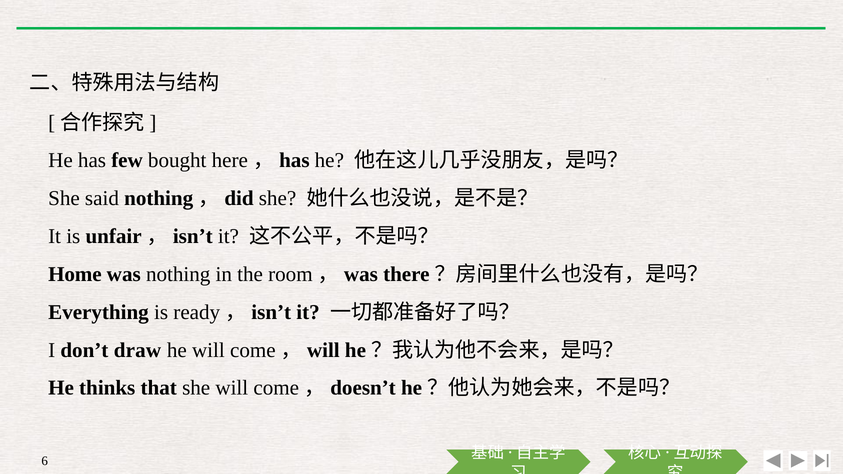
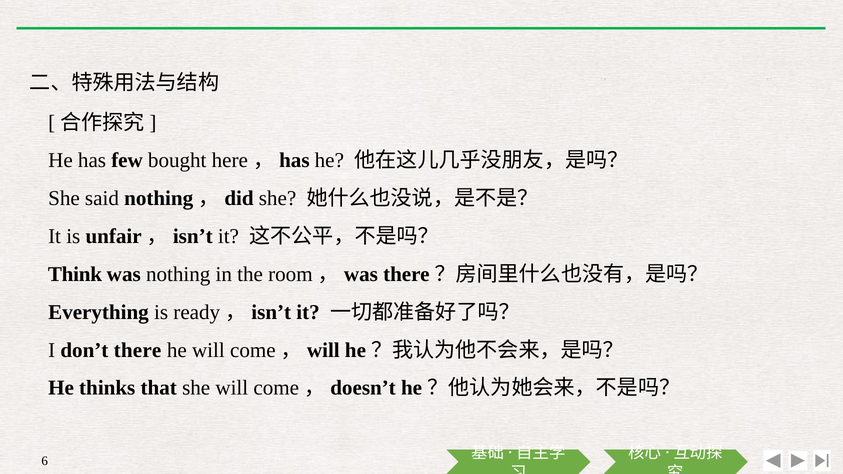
Home: Home -> Think (75, 274)
draw: draw -> there (137, 350)
